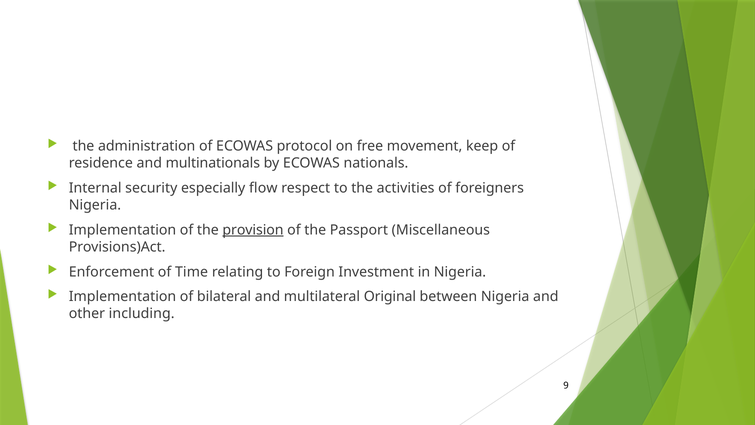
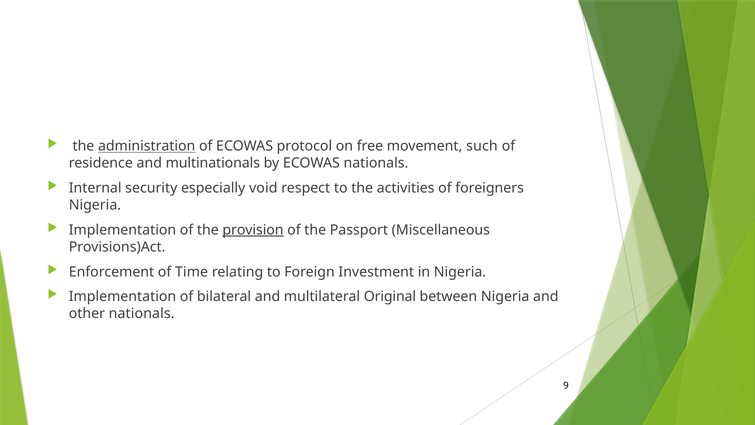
administration underline: none -> present (147, 146)
keep: keep -> such (482, 146)
flow: flow -> void (263, 188)
other including: including -> nationals (142, 313)
